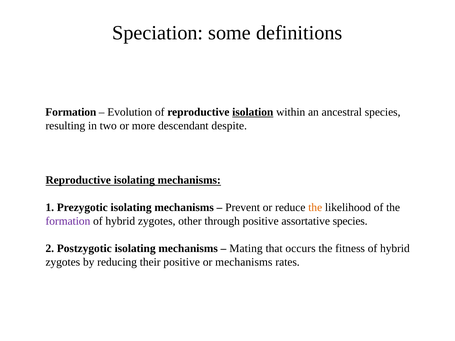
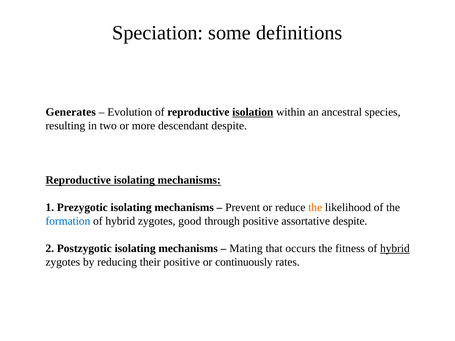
Formation: Formation -> Generates (71, 112)
formation colour: purple -> blue (68, 221)
other: other -> good (190, 221)
assortative species: species -> despite (350, 221)
hybrid underline: none -> present (395, 249)
or mechanisms: mechanisms -> continuously (244, 262)
